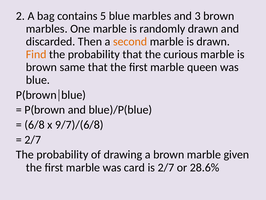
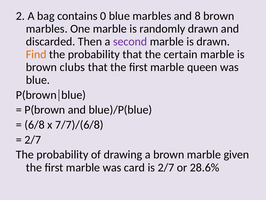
5: 5 -> 0 (103, 16)
3: 3 -> 8 (198, 16)
second colour: orange -> purple (130, 41)
curious: curious -> certain (181, 54)
same: same -> clubs (72, 67)
9/7)/(6/8: 9/7)/(6/8 -> 7/7)/(6/8 (79, 124)
